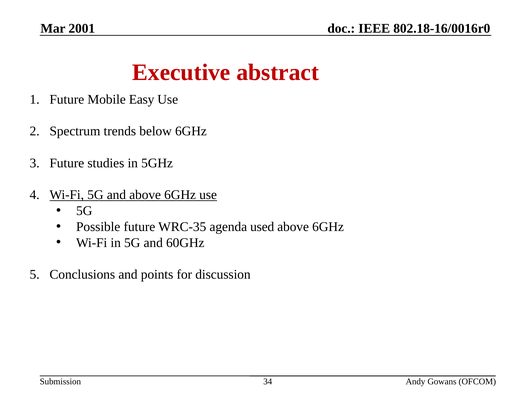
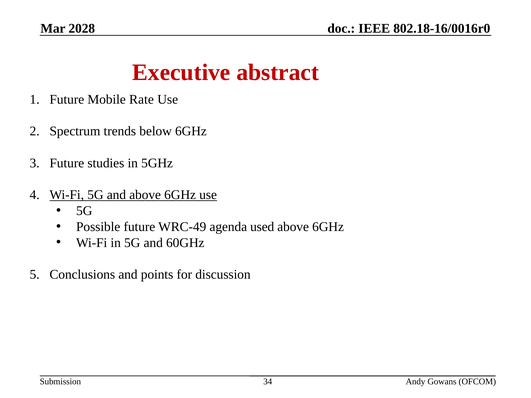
2001: 2001 -> 2028 (82, 29)
Easy: Easy -> Rate (142, 99)
WRC-35: WRC-35 -> WRC-49 (182, 227)
